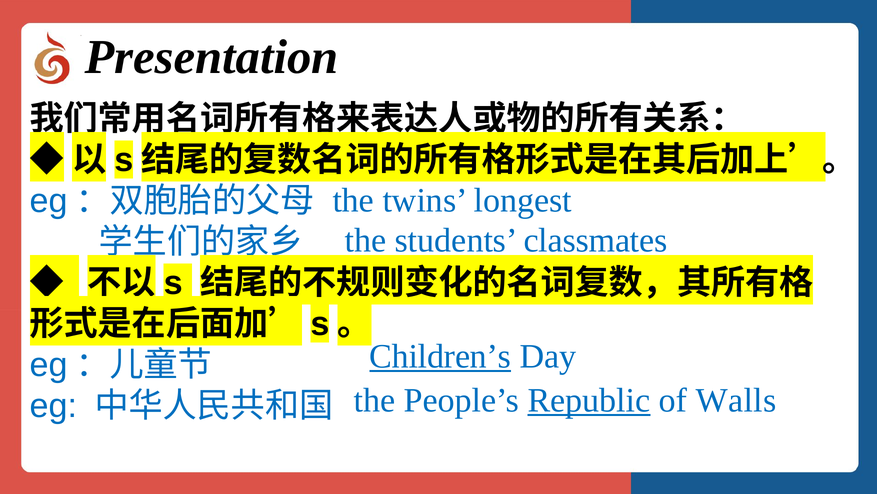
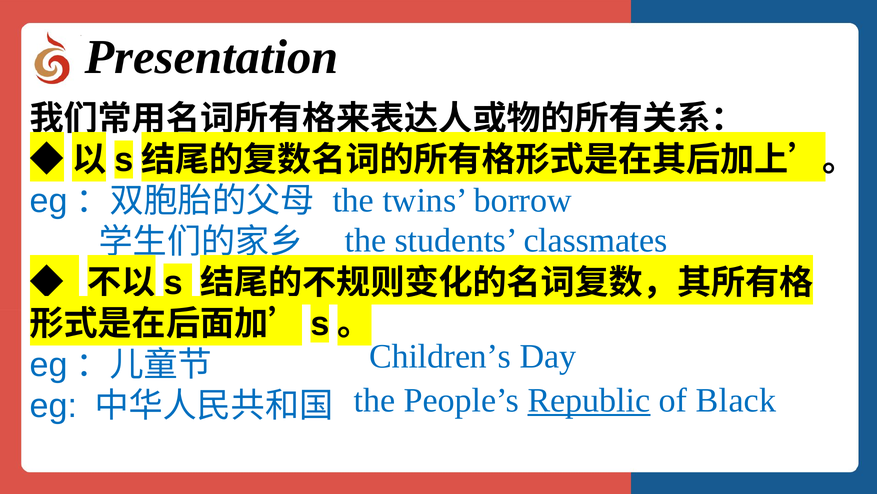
longest: longest -> borrow (523, 200)
Children’s underline: present -> none (440, 356)
Walls: Walls -> Black (736, 400)
